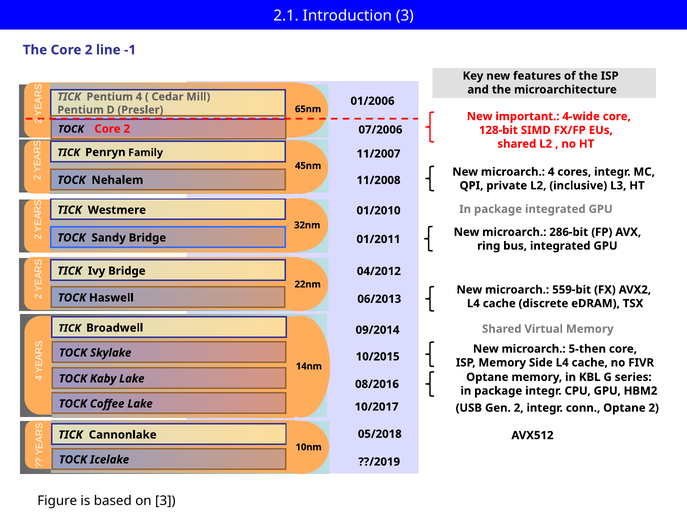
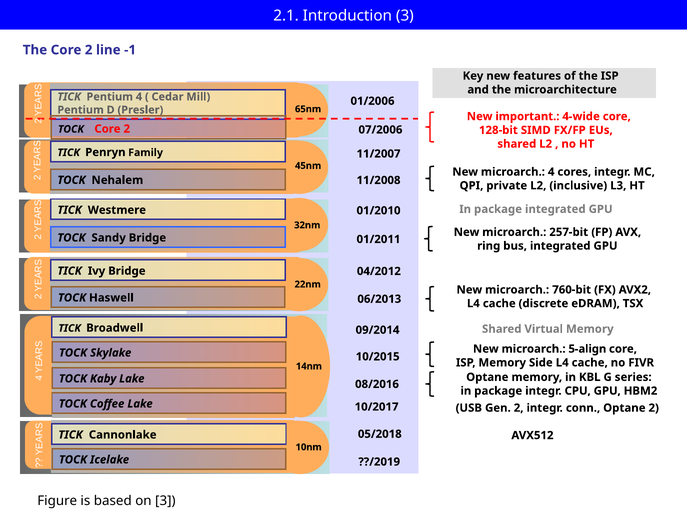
286-bit: 286-bit -> 257-bit (569, 232)
559-bit: 559-bit -> 760-bit (572, 290)
5-then: 5-then -> 5-align (587, 349)
